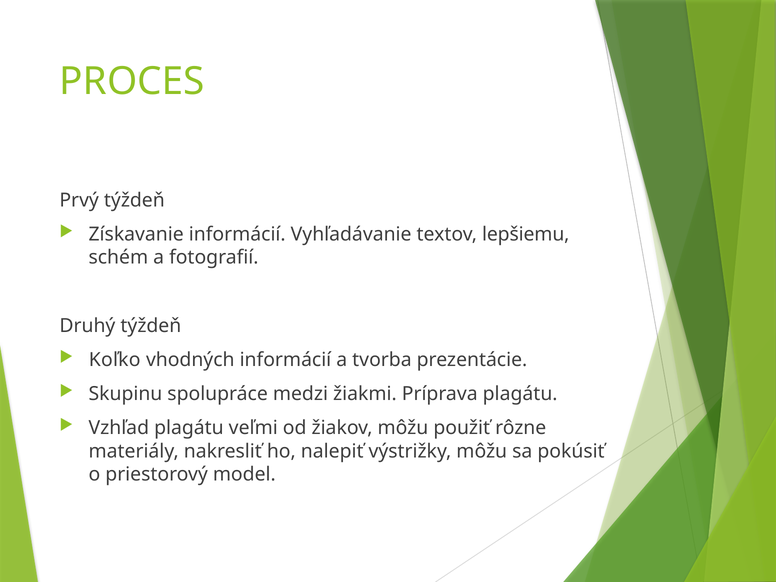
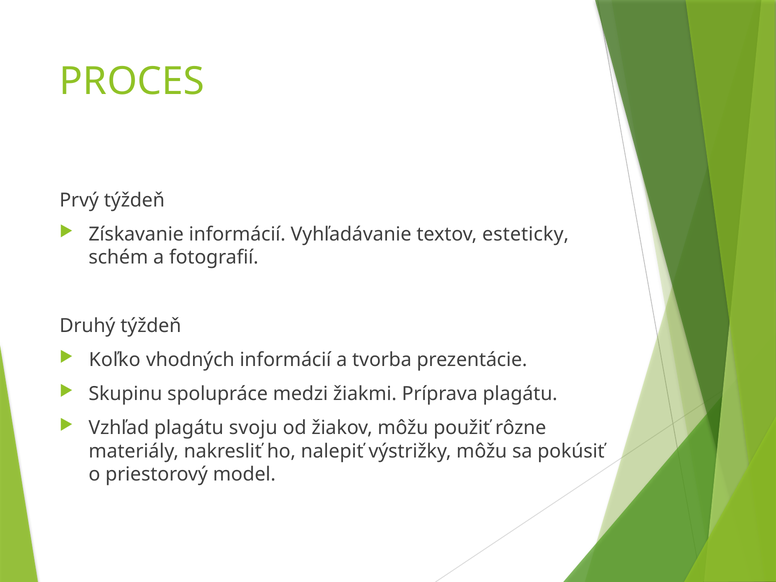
lepšiemu: lepšiemu -> esteticky (526, 234)
veľmi: veľmi -> svoju (253, 428)
